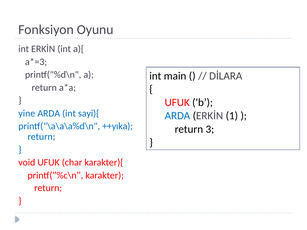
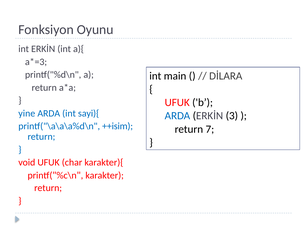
1: 1 -> 3 (232, 116)
++yıka: ++yıka -> ++isim (118, 126)
3: 3 -> 7 (210, 129)
